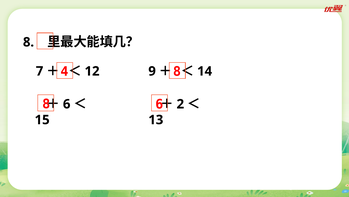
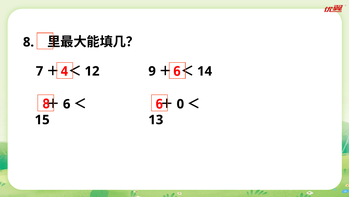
4 8: 8 -> 6 (177, 71)
2: 2 -> 0 (180, 104)
